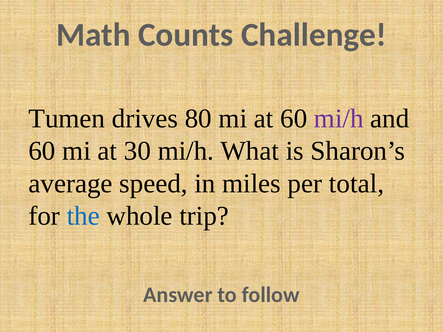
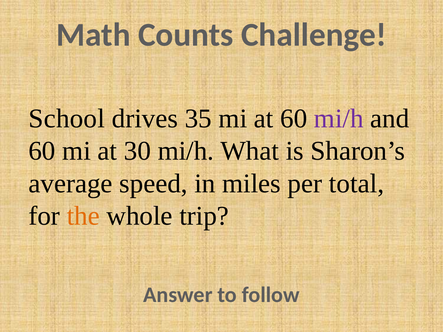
Tumen: Tumen -> School (67, 119)
80: 80 -> 35 (198, 119)
the colour: blue -> orange (83, 216)
